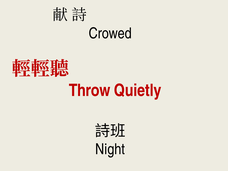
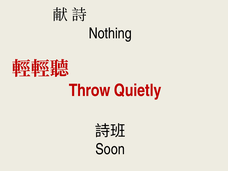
Crowed: Crowed -> Nothing (110, 33)
Night: Night -> Soon (110, 149)
